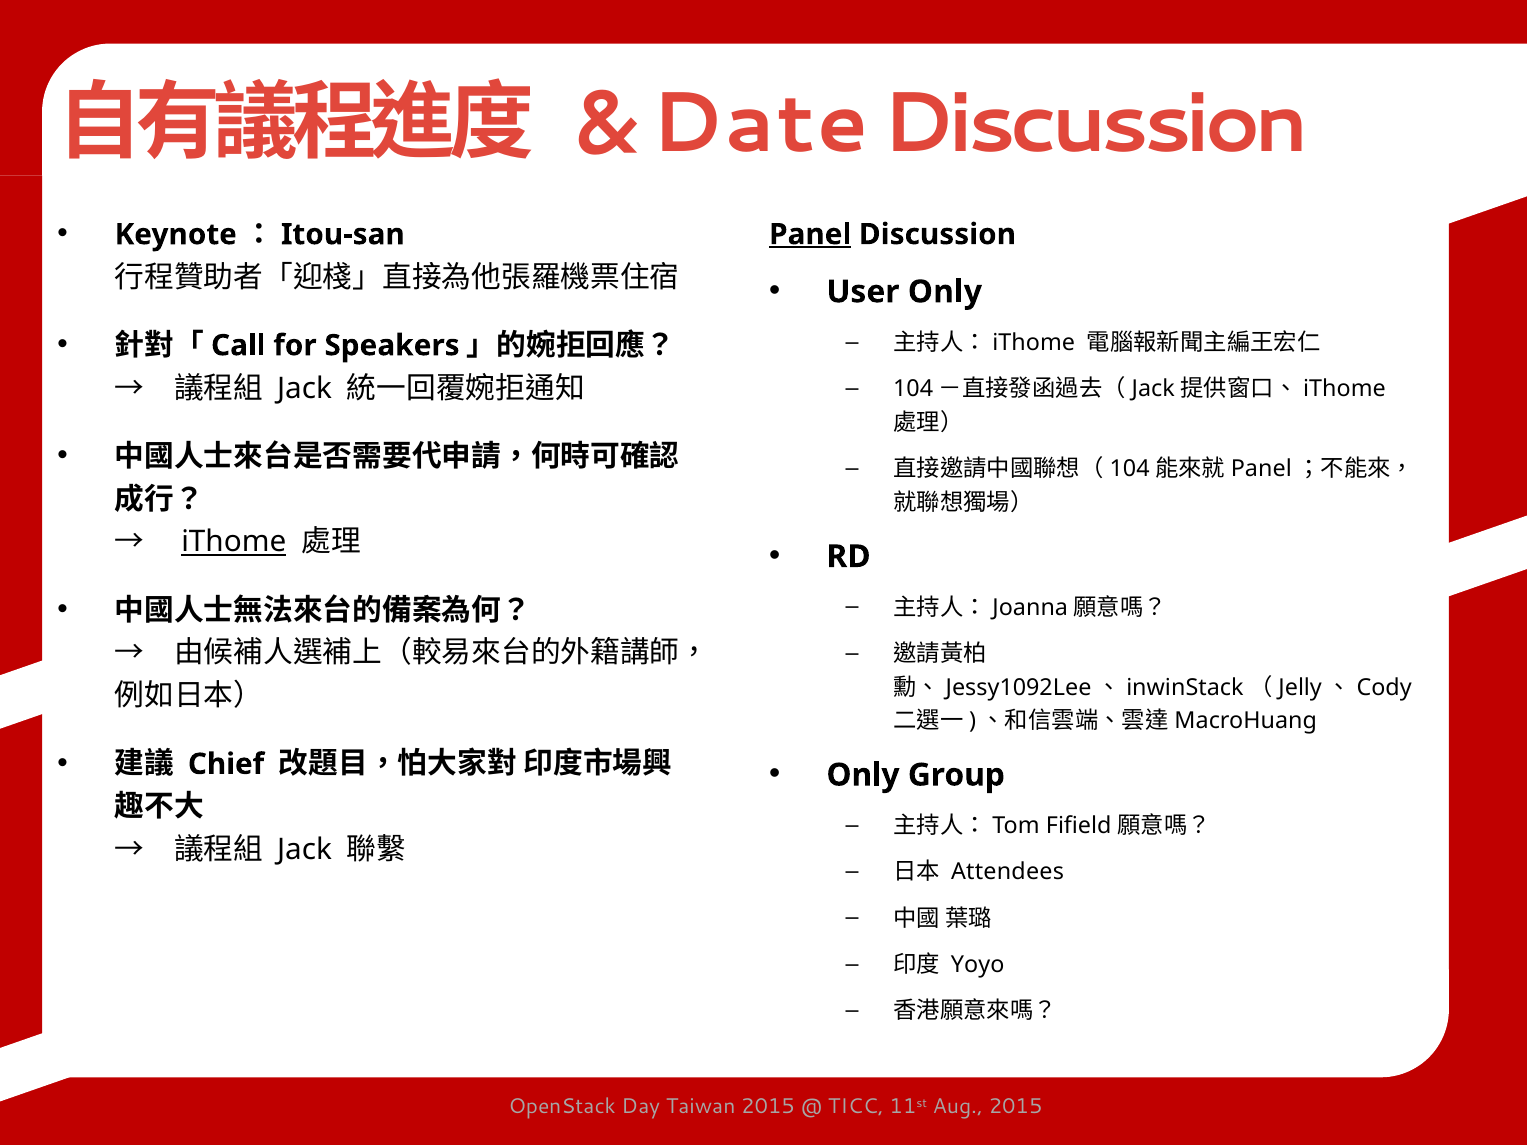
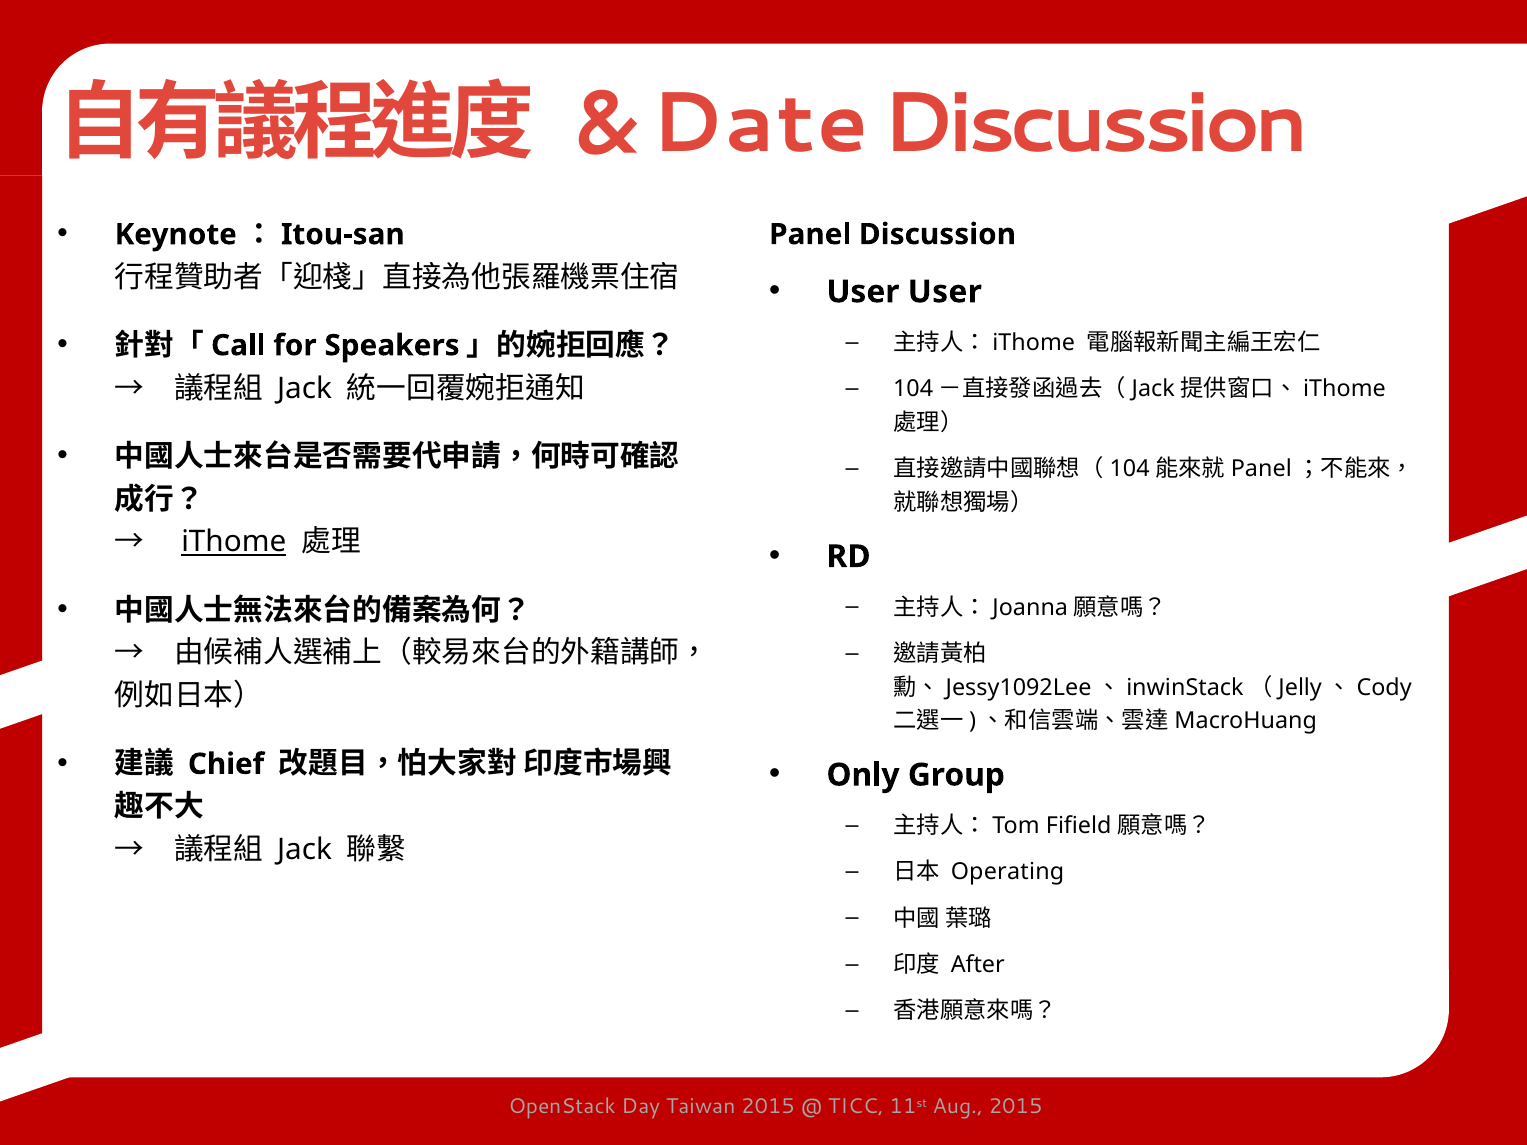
Panel underline: present -> none (810, 234)
User Only: Only -> User (945, 292)
Attendees: Attendees -> Operating (1008, 872)
Yoyo: Yoyo -> After (978, 965)
